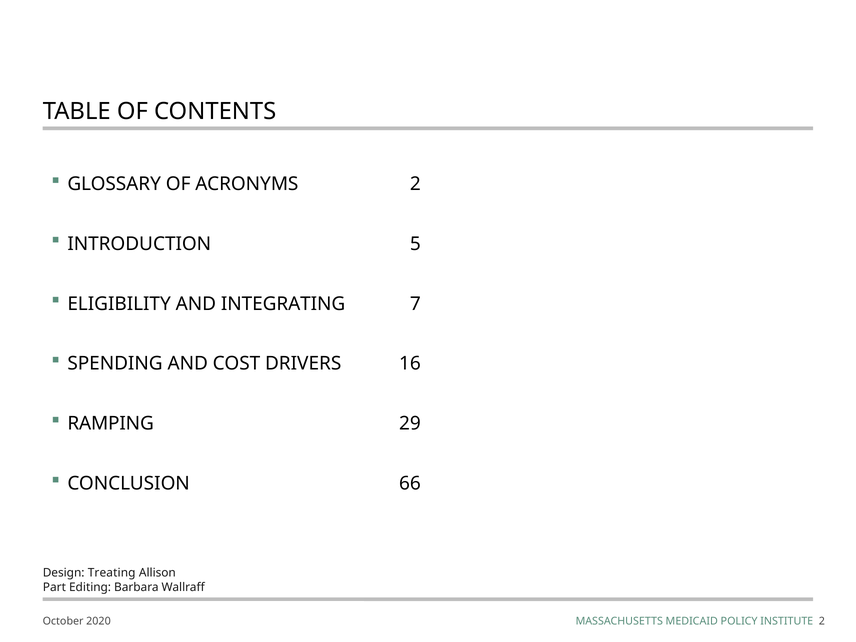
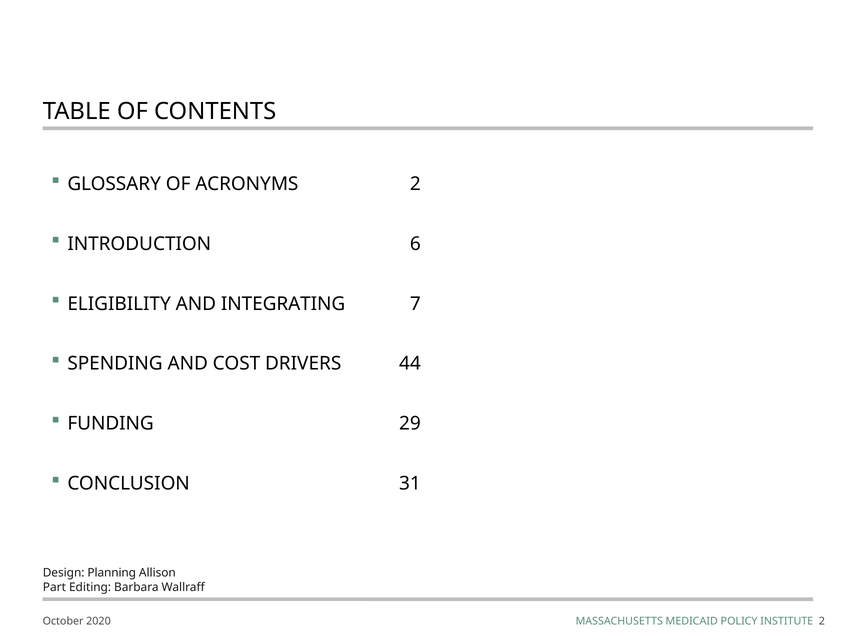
5: 5 -> 6 (415, 244)
16: 16 -> 44 (410, 364)
RAMPING: RAMPING -> FUNDING (111, 424)
66: 66 -> 31 (410, 484)
Treating: Treating -> Planning (112, 573)
